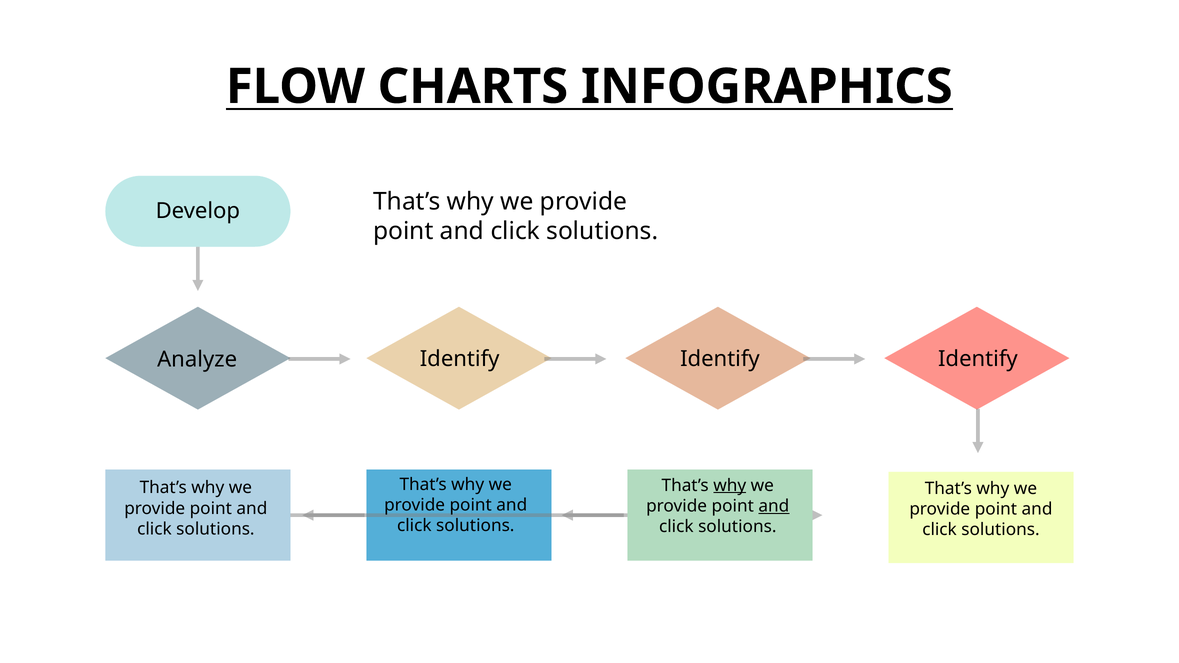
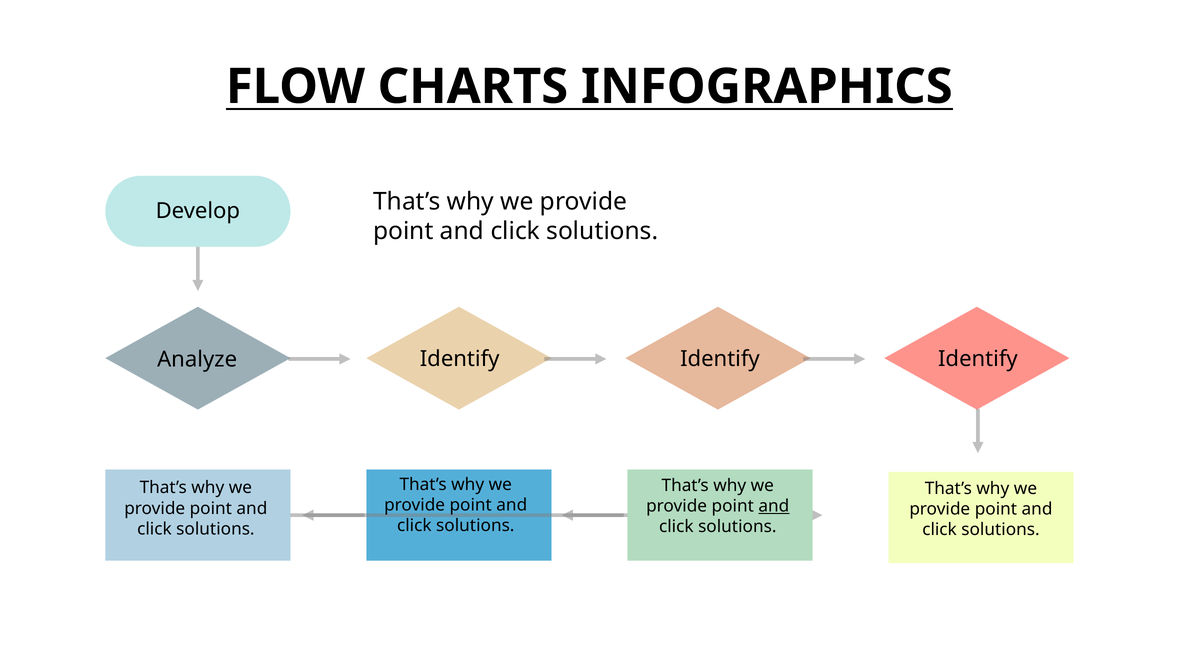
why underline: present -> none (730, 485)
